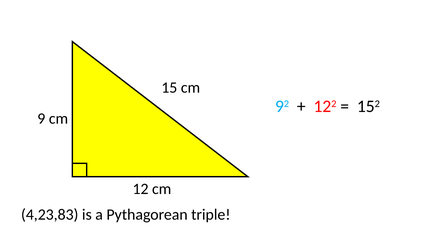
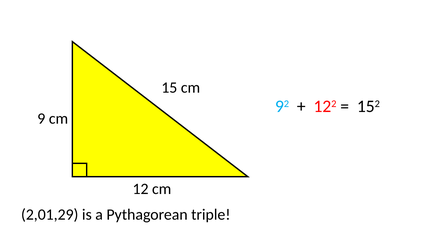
4,23,83: 4,23,83 -> 2,01,29 (50, 214)
